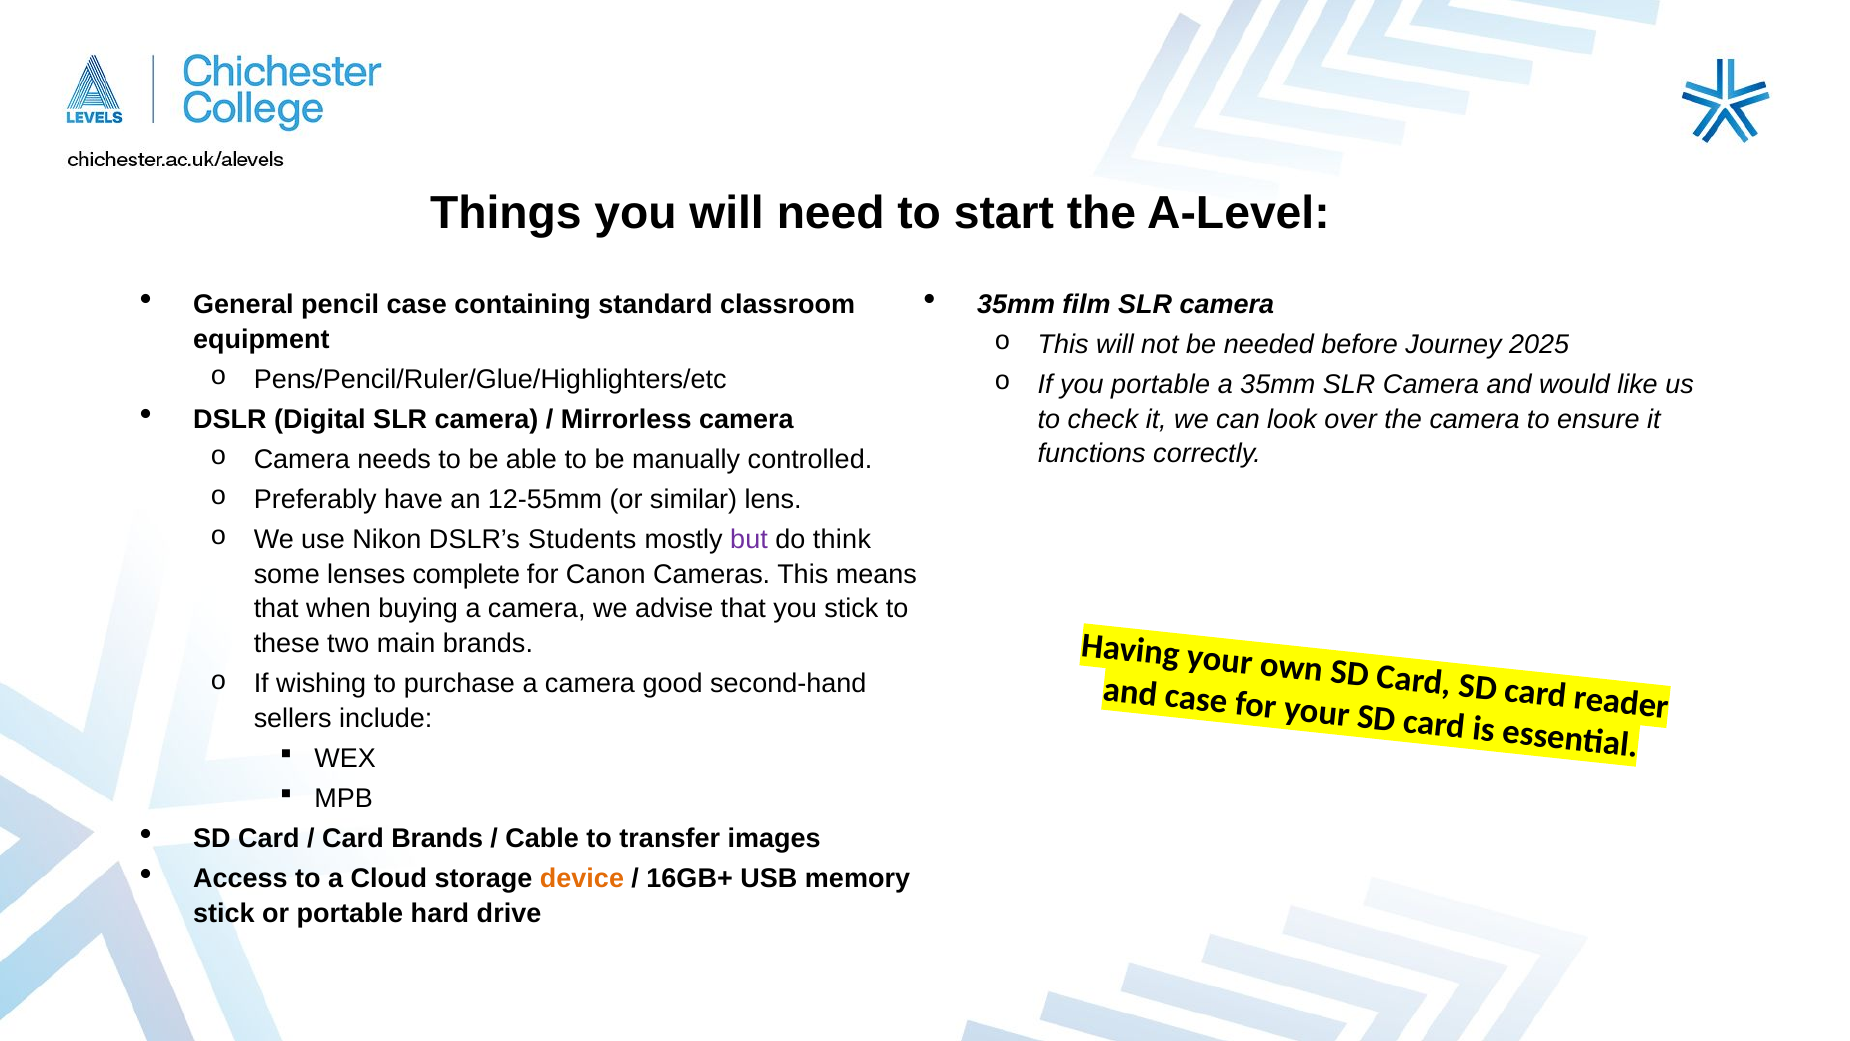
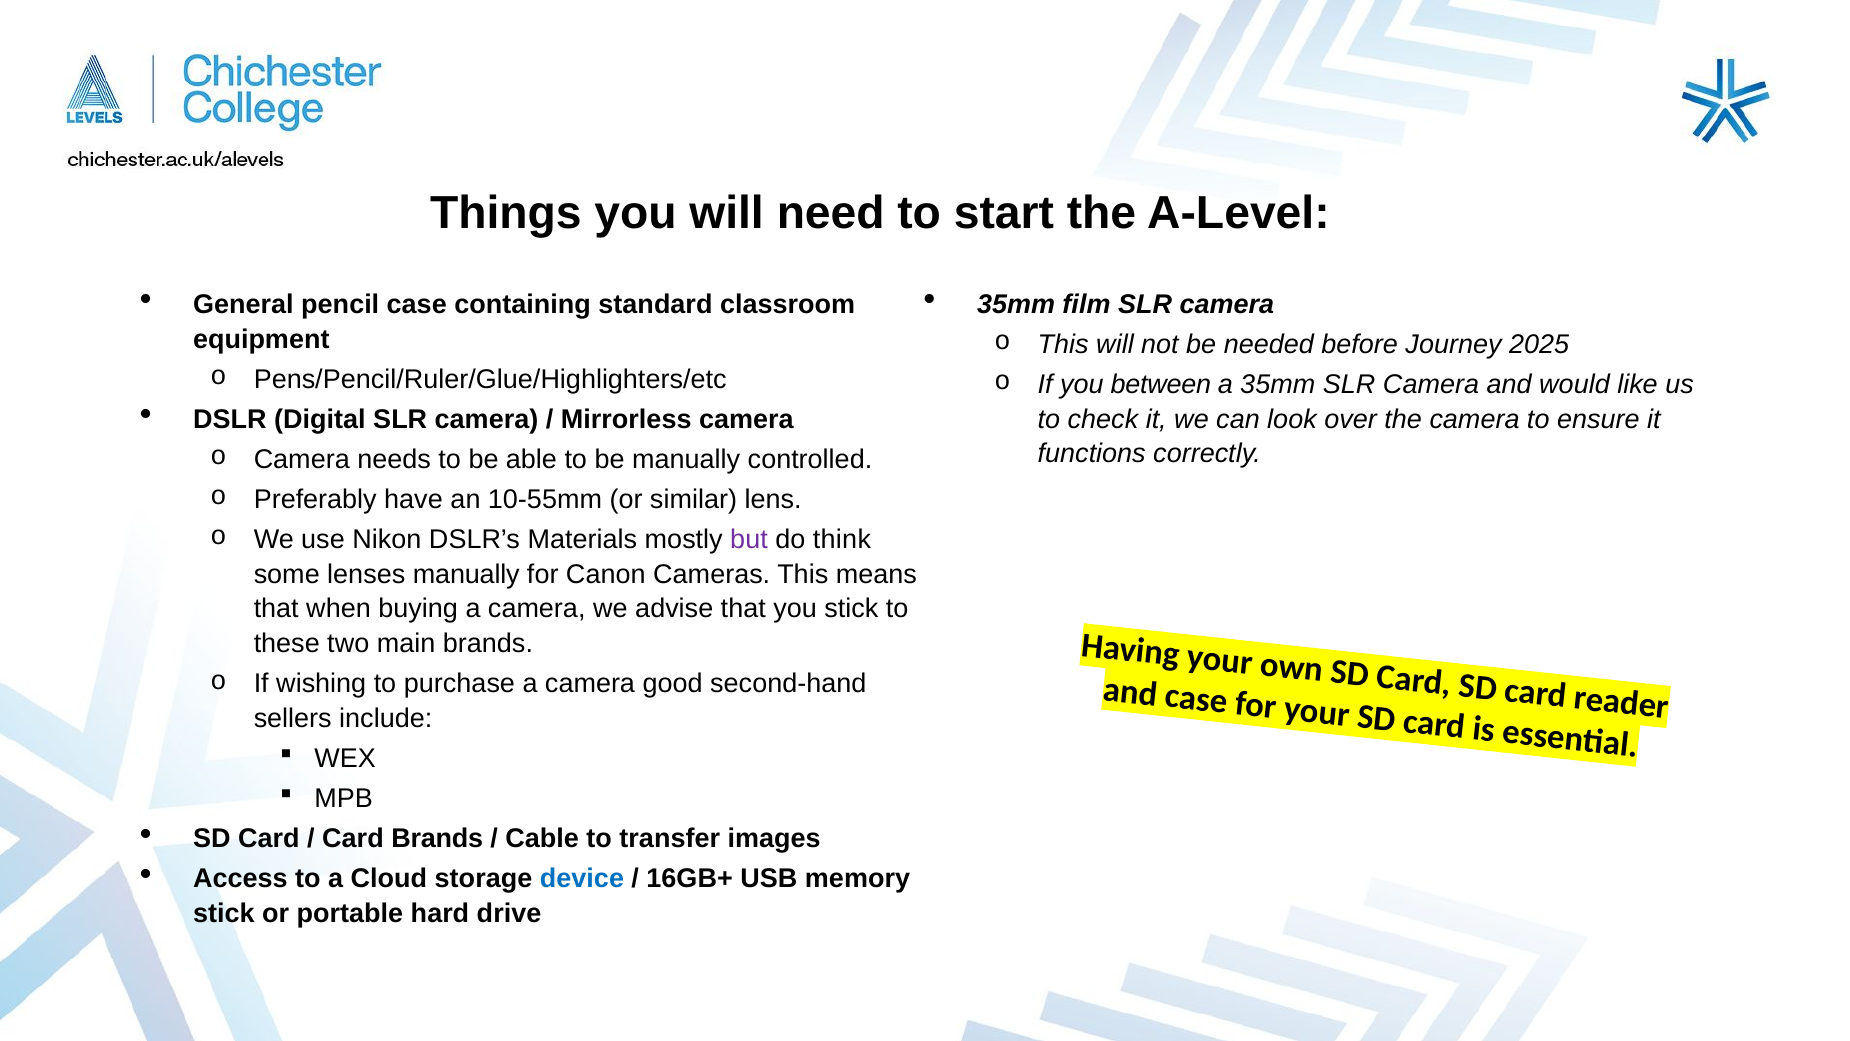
you portable: portable -> between (1161, 385)
12-55mm: 12-55mm -> 10-55mm (545, 499)
Students: Students -> Materials (582, 539)
lenses complete: complete -> manually (466, 574)
device colour: orange -> blue (582, 879)
